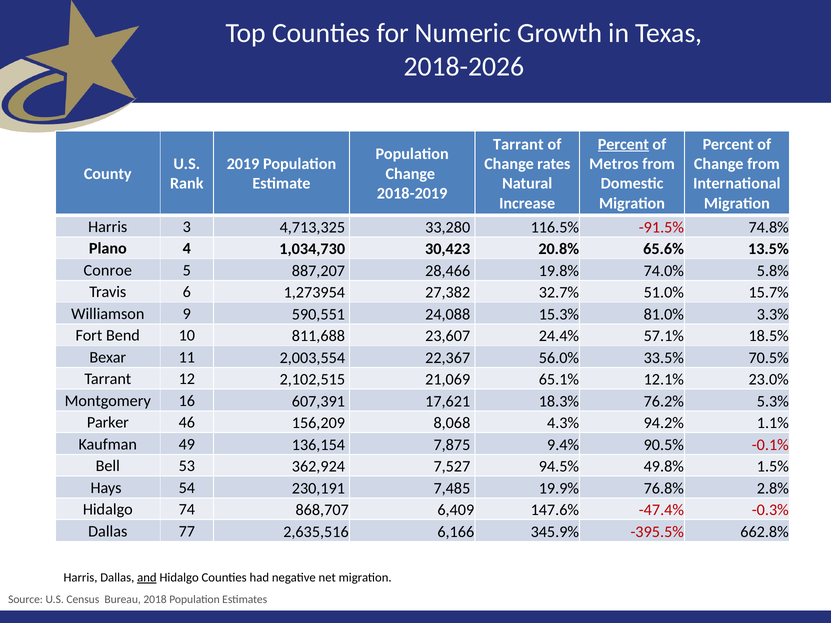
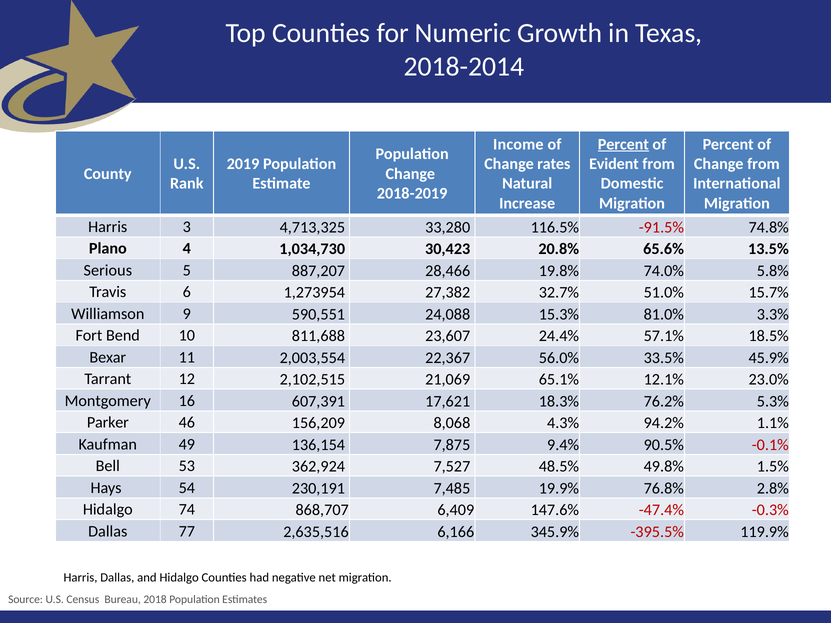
2018-2026: 2018-2026 -> 2018-2014 (464, 67)
Tarrant: Tarrant -> Income (518, 144)
Metros: Metros -> Evident (614, 164)
Conroe: Conroe -> Serious (108, 270)
70.5%: 70.5% -> 45.9% (769, 358)
94.5%: 94.5% -> 48.5% (559, 467)
662.8%: 662.8% -> 119.9% (765, 532)
and underline: present -> none (147, 578)
